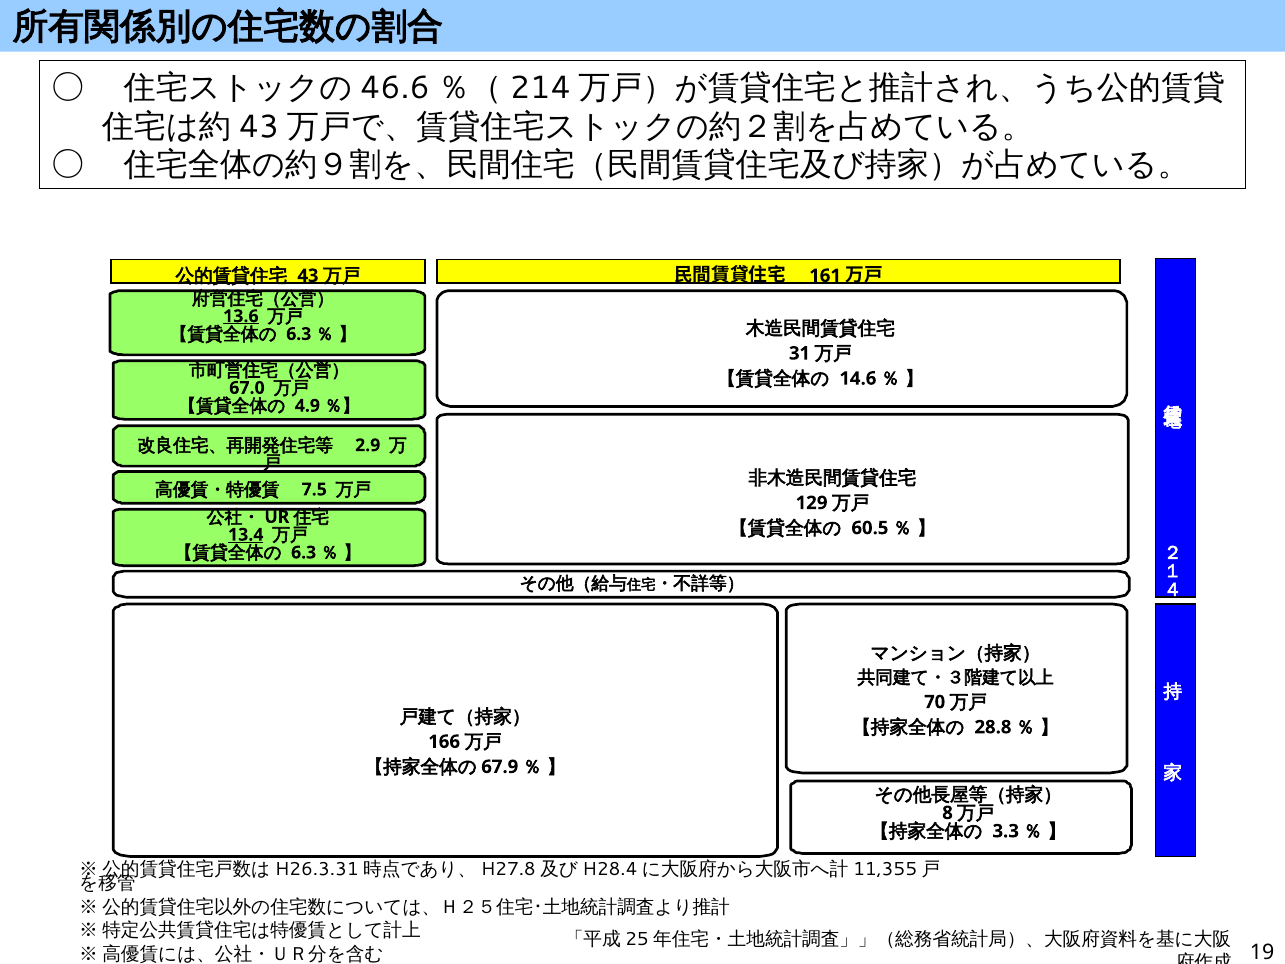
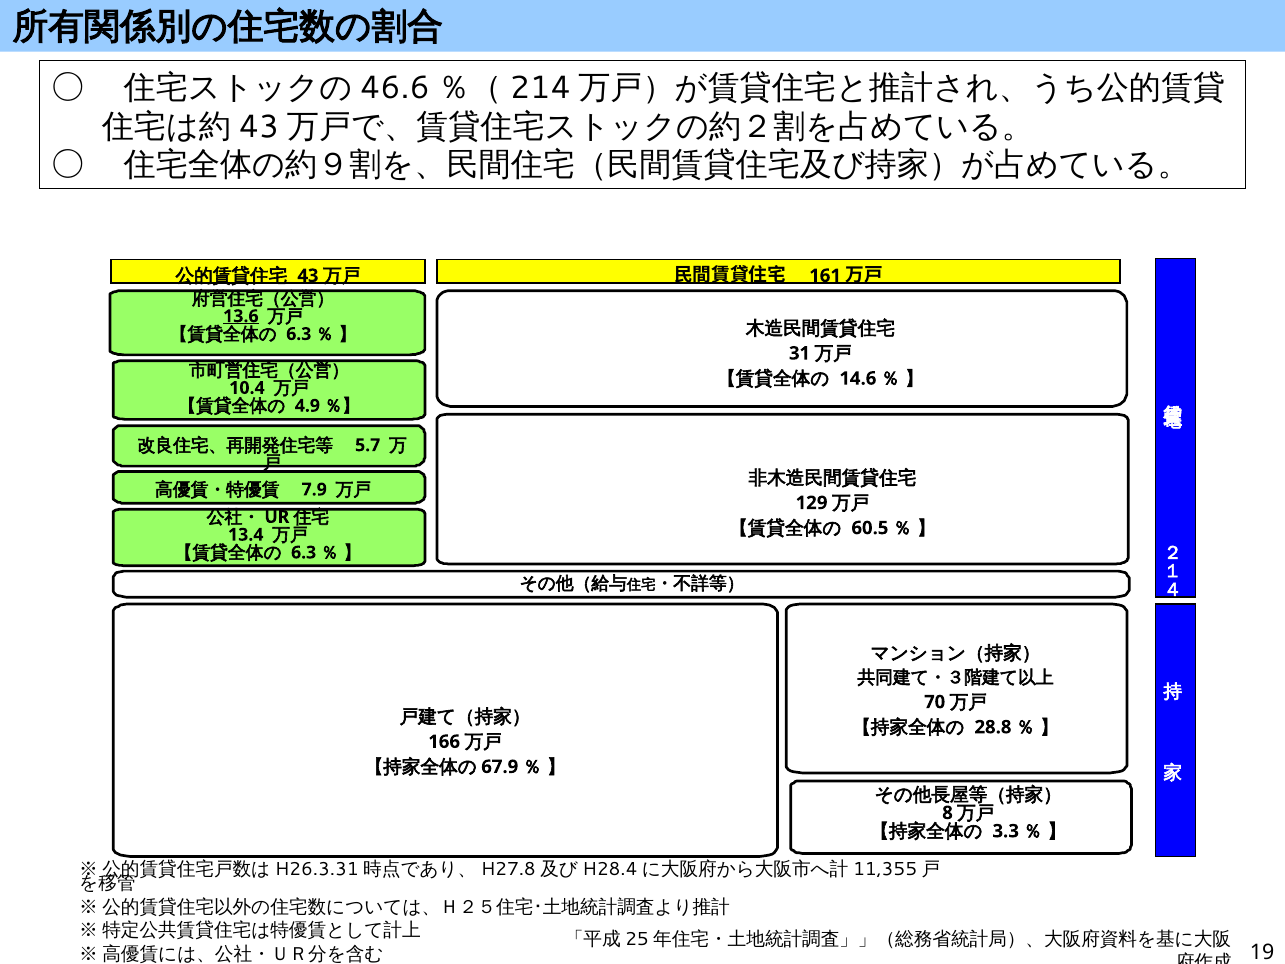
67.0: 67.0 -> 10.4 (247, 388)
2.9: 2.9 -> 5.7 (368, 445)
7.5: 7.5 -> 7.9 (314, 489)
13.4 underline: present -> none (246, 535)
